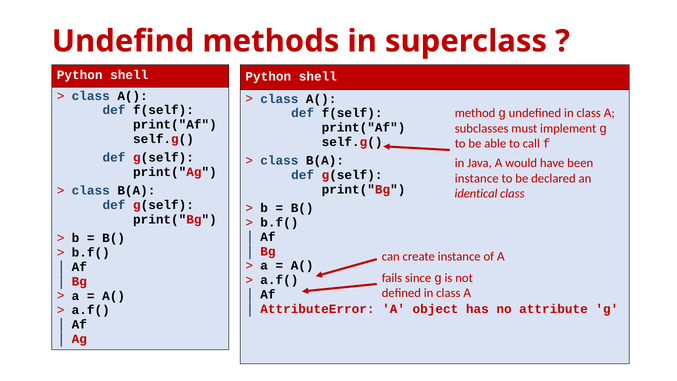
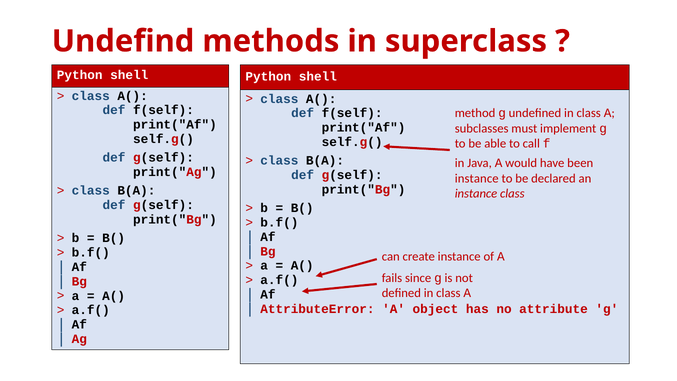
identical: identical -> instance (476, 194)
